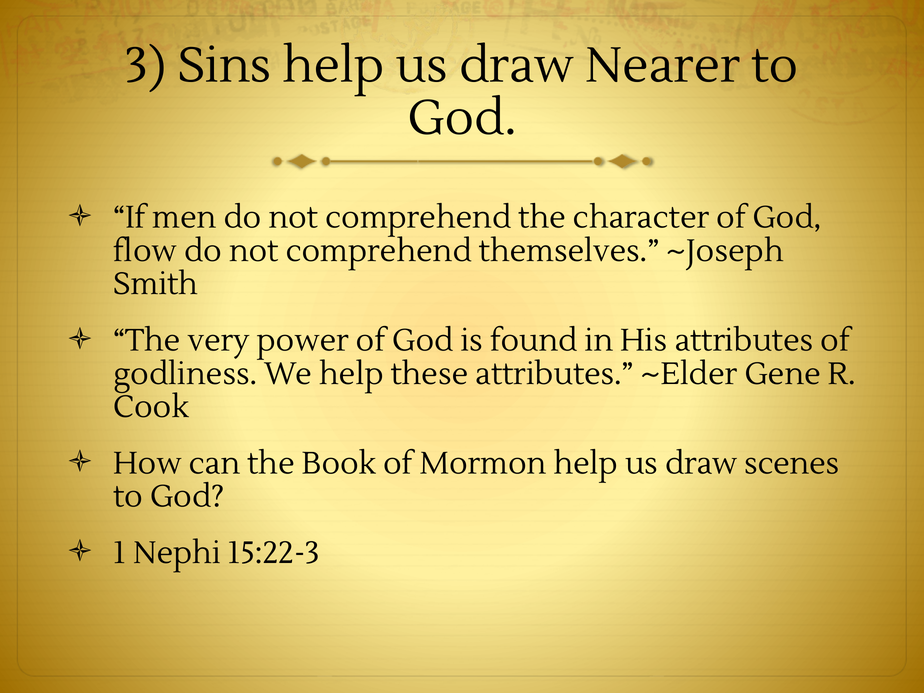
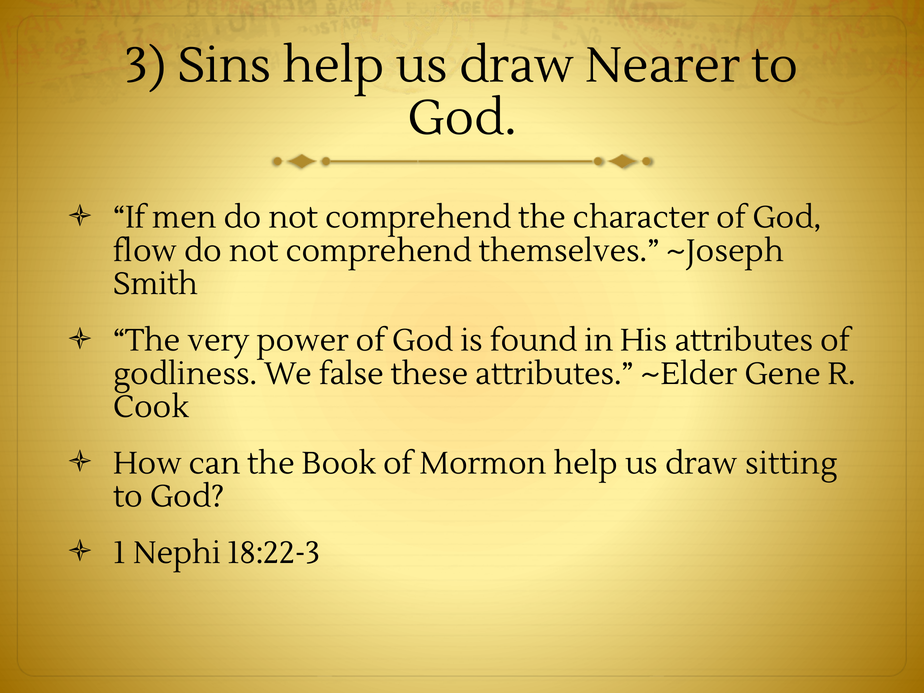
We help: help -> false (352, 374)
scenes: scenes -> sitting (791, 463)
15:22-3: 15:22-3 -> 18:22-3 (274, 553)
